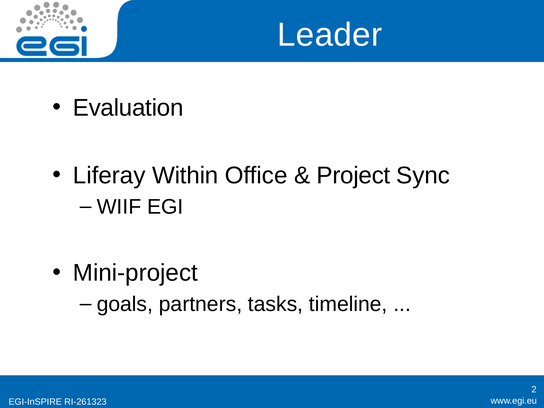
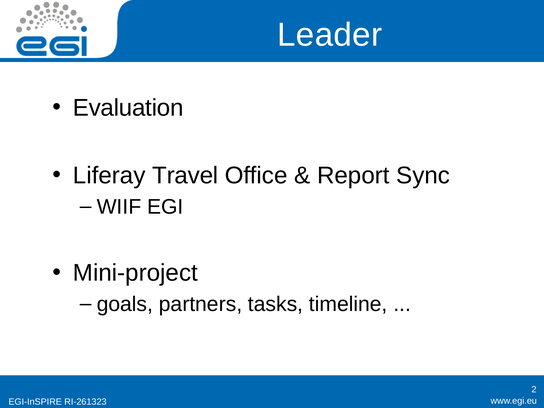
Within: Within -> Travel (185, 176)
Project: Project -> Report (353, 176)
